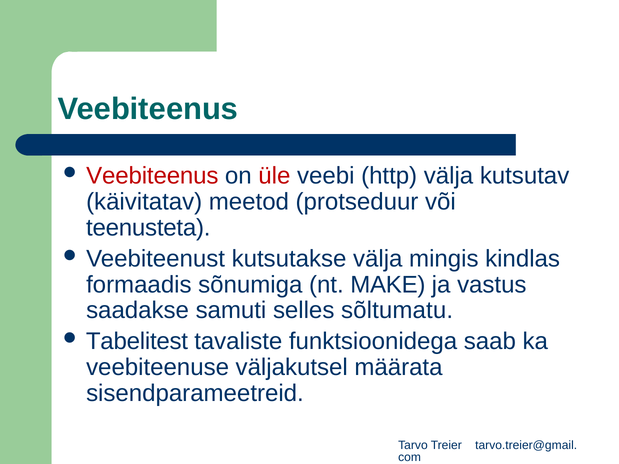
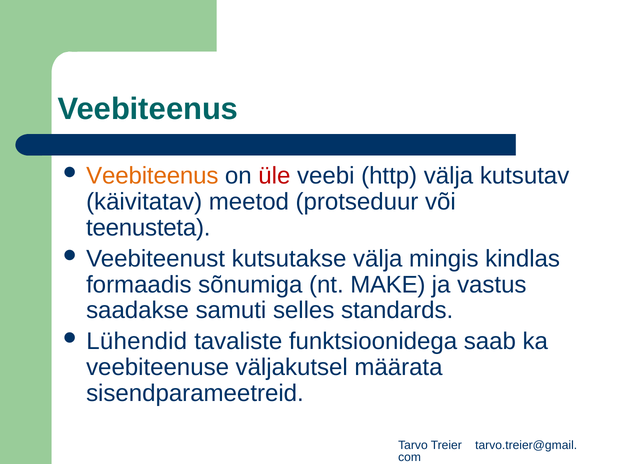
Veebiteenus colour: red -> orange (152, 176)
sõltumatu: sõltumatu -> standards (397, 311)
Tabelitest: Tabelitest -> Lühendid (137, 342)
